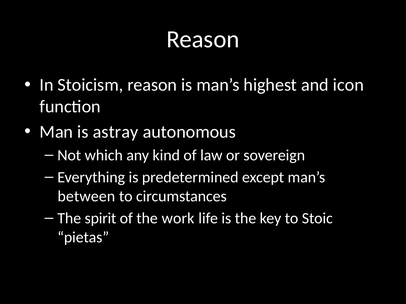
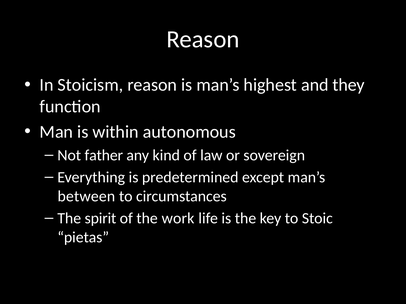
icon: icon -> they (349, 85)
astray: astray -> within (116, 132)
which: which -> father (104, 155)
